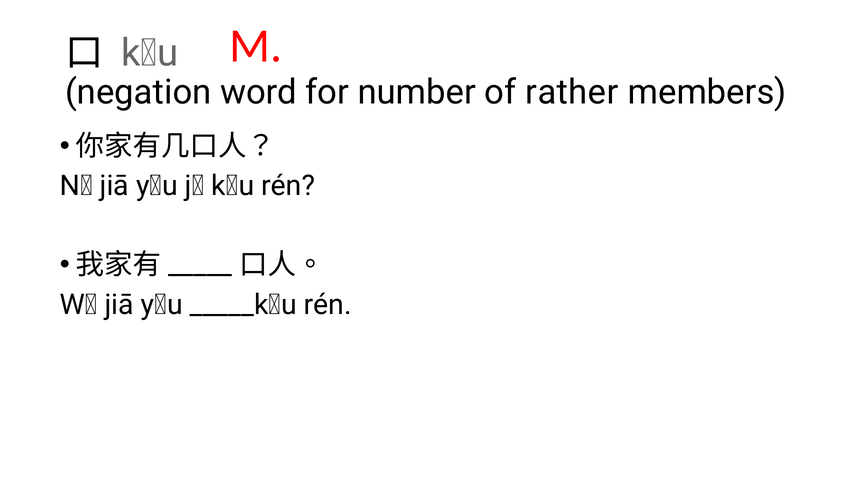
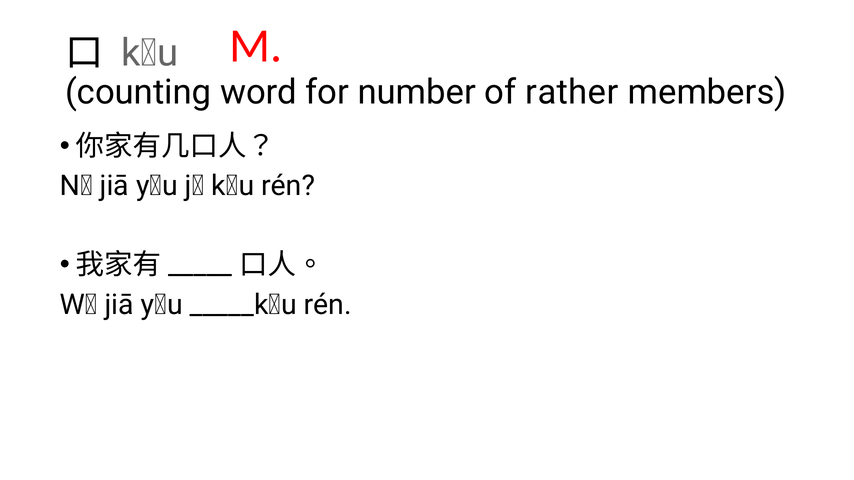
negation: negation -> counting (138, 92)
